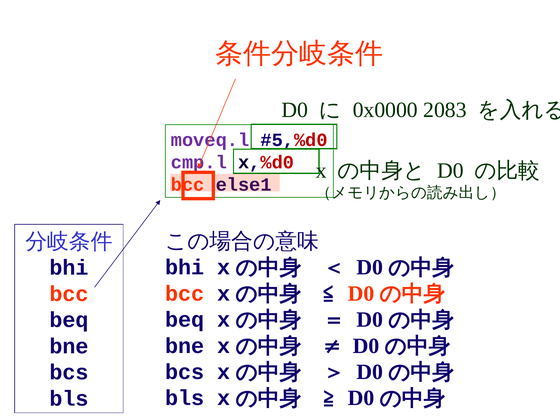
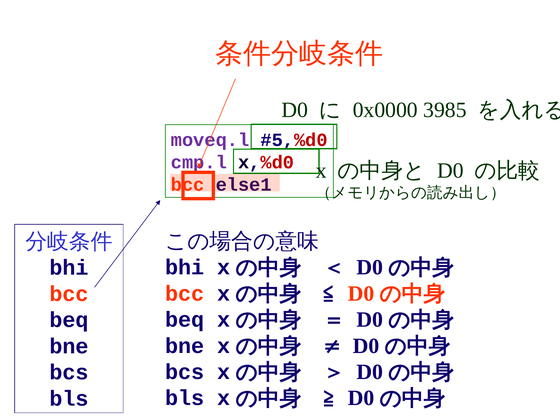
2083: 2083 -> 3985 (445, 110)
